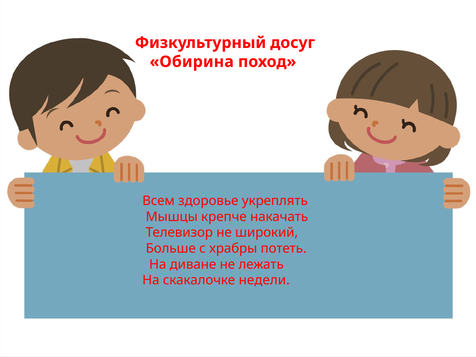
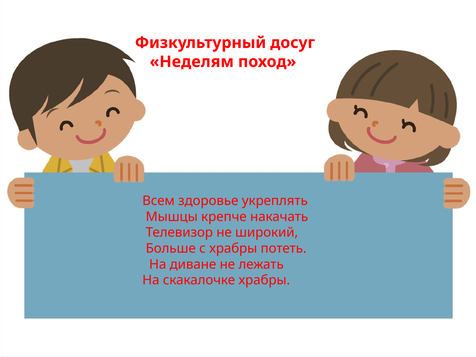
Обирина: Обирина -> Неделям (192, 62)
скакалочке недели: недели -> храбры (264, 280)
